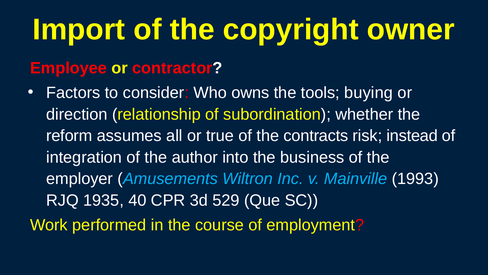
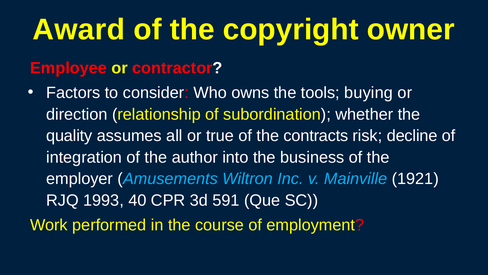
Import: Import -> Award (79, 30)
reform: reform -> quality (69, 136)
instead: instead -> decline (412, 136)
1993: 1993 -> 1921 (415, 178)
1935: 1935 -> 1993 (104, 200)
529: 529 -> 591 (226, 200)
